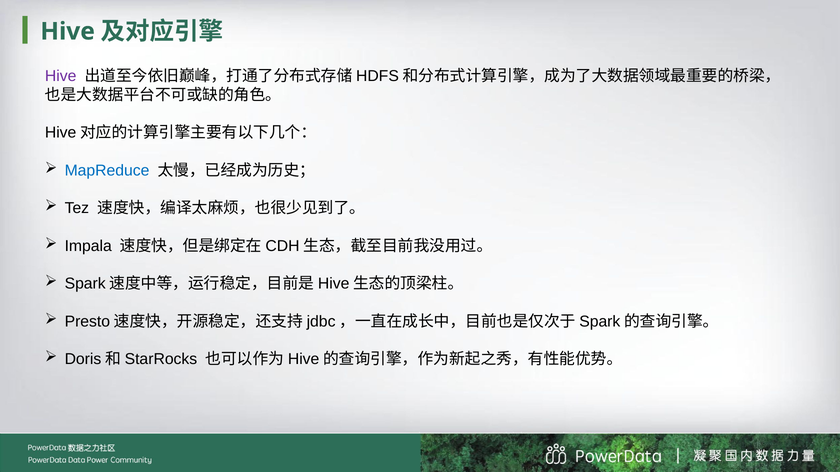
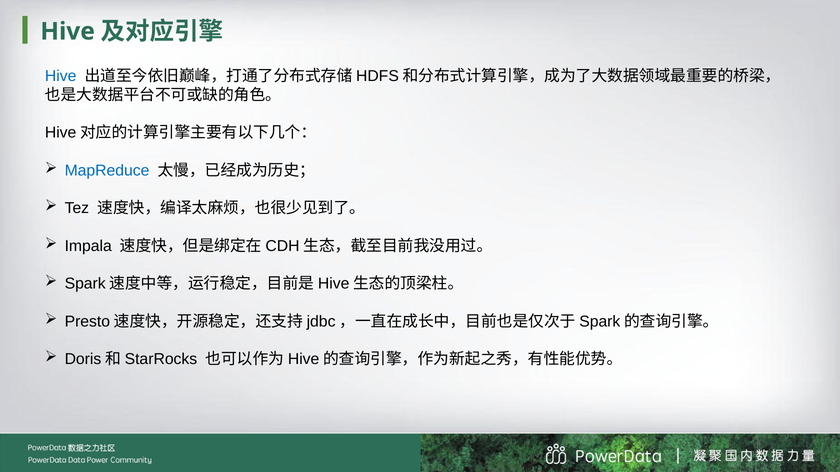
Hive colour: purple -> blue (61, 76)
